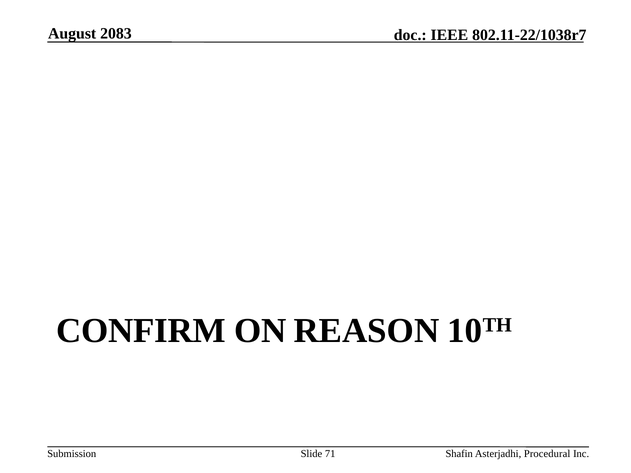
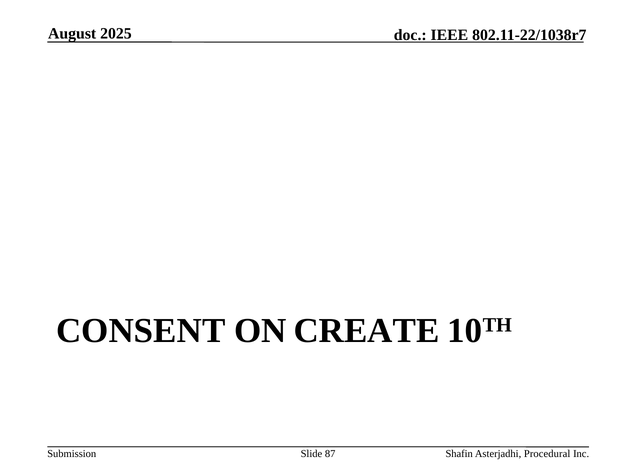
2083: 2083 -> 2025 (116, 33)
CONFIRM: CONFIRM -> CONSENT (141, 331)
REASON: REASON -> CREATE (366, 331)
71: 71 -> 87 (330, 454)
